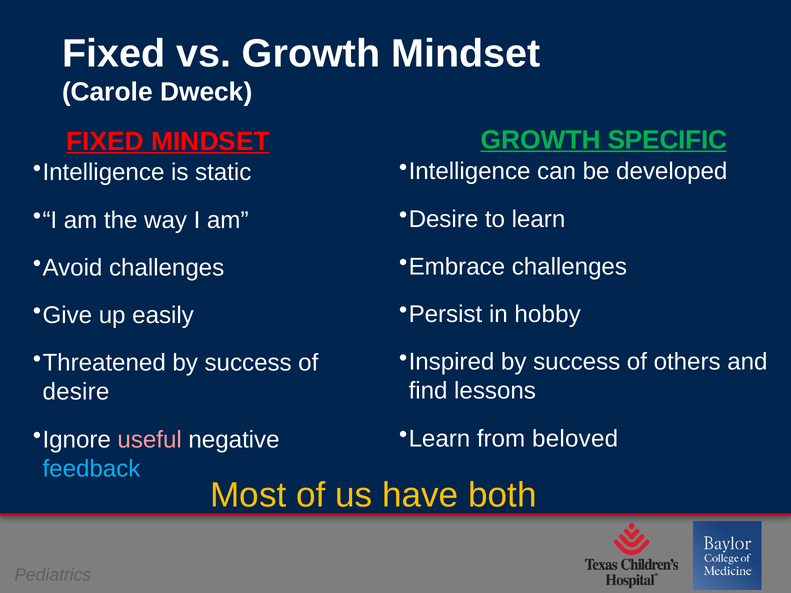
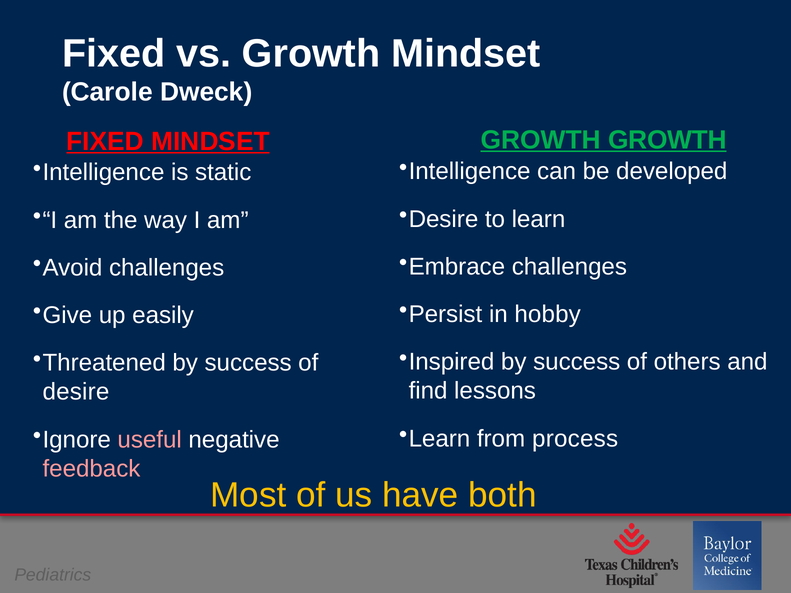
GROWTH SPECIFIC: SPECIFIC -> GROWTH (667, 140)
beloved: beloved -> process (575, 439)
feedback colour: light blue -> pink (91, 469)
